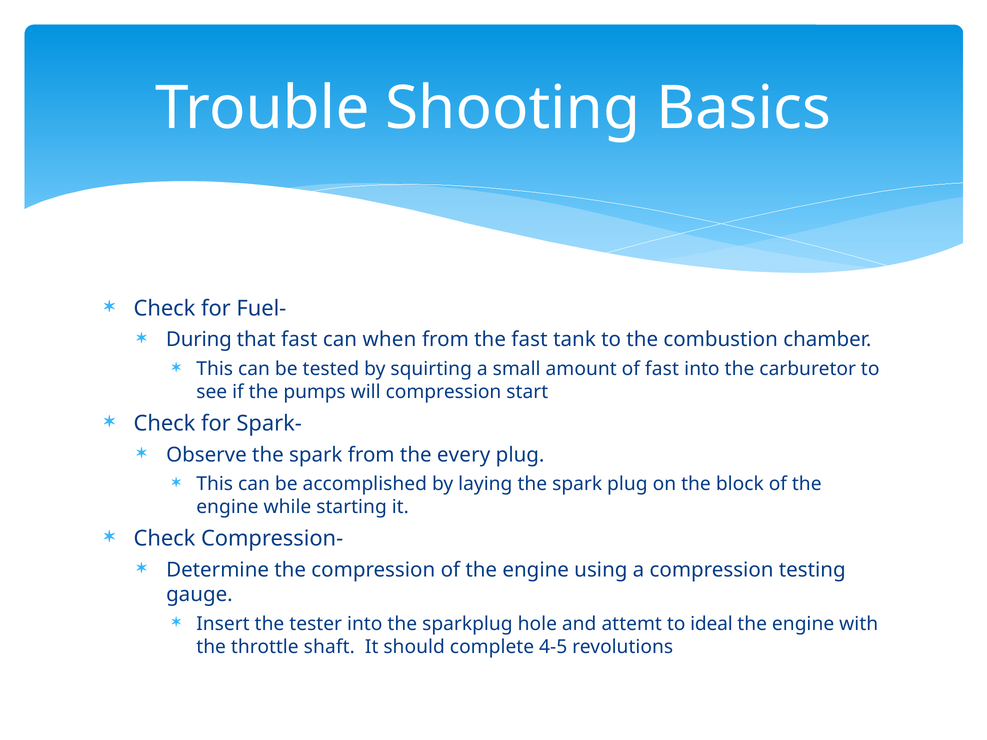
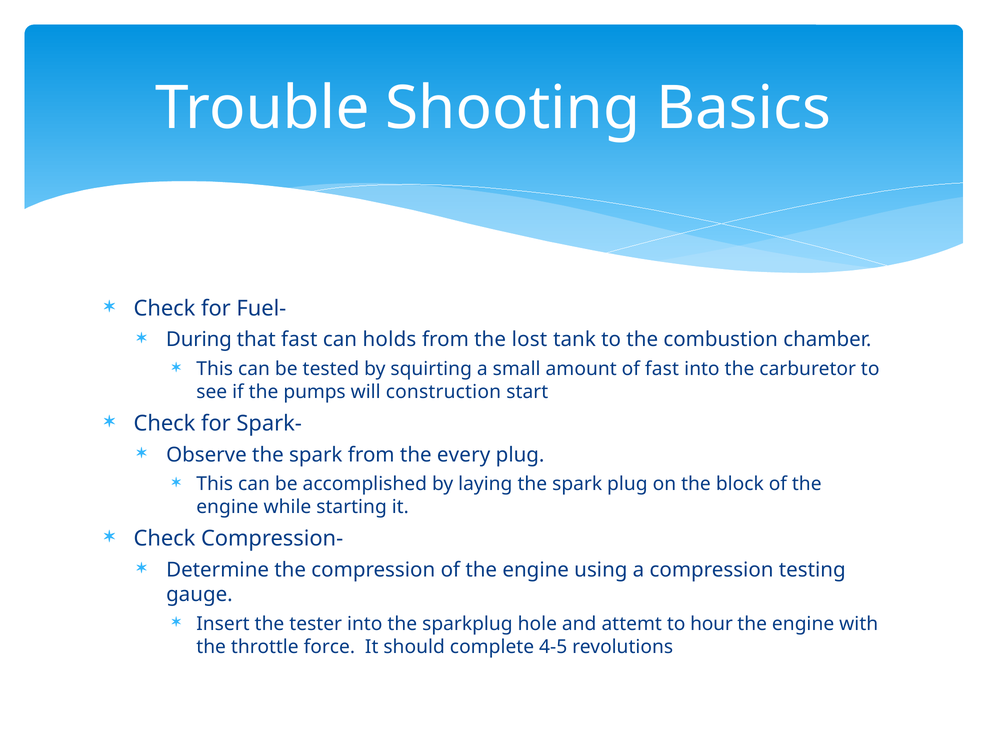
when: when -> holds (389, 340)
the fast: fast -> lost (529, 340)
will compression: compression -> construction (443, 392)
ideal: ideal -> hour (711, 624)
shaft: shaft -> force (329, 647)
